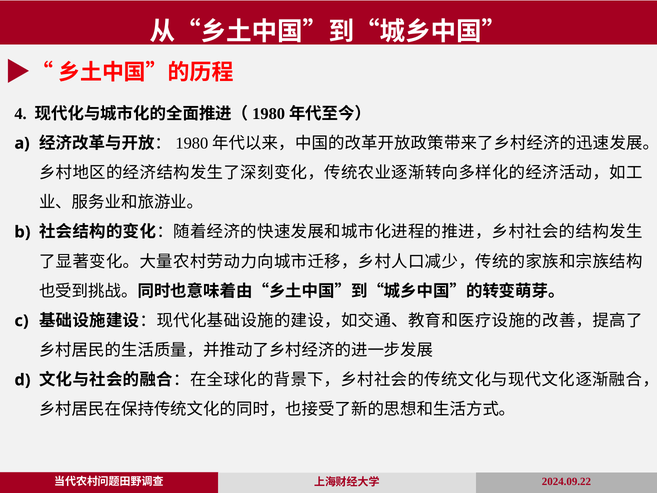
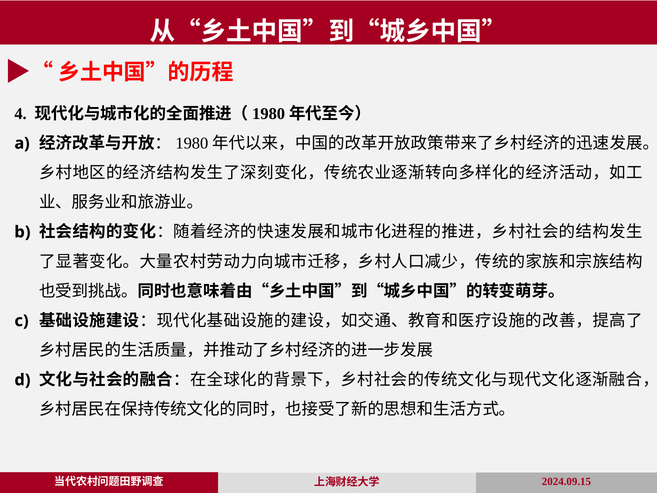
2024.09.22: 2024.09.22 -> 2024.09.15 (566, 482)
